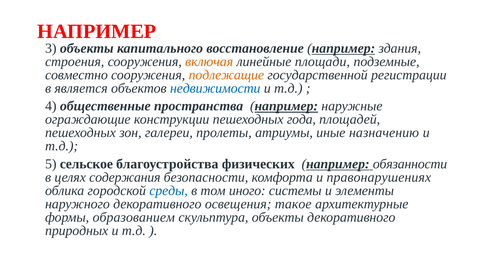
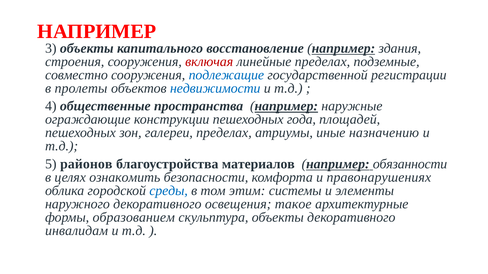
включая colour: orange -> red (209, 62)
линейные площади: площади -> пределах (322, 62)
подлежащие colour: orange -> blue (226, 75)
является: является -> пролеты (81, 88)
галереи пролеты: пролеты -> пределах (224, 133)
сельское: сельское -> районов (86, 164)
физических: физических -> материалов (258, 164)
содержания: содержания -> ознакомить (125, 178)
иного: иного -> этим (247, 191)
природных: природных -> инвалидам (77, 231)
